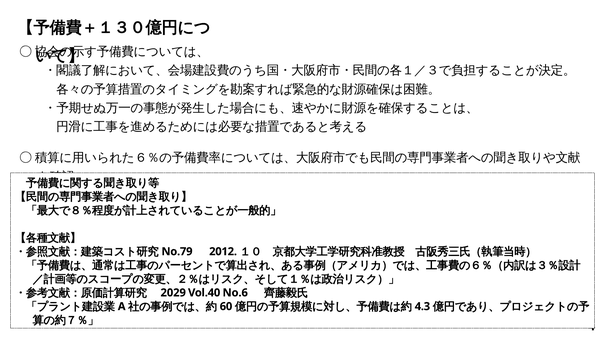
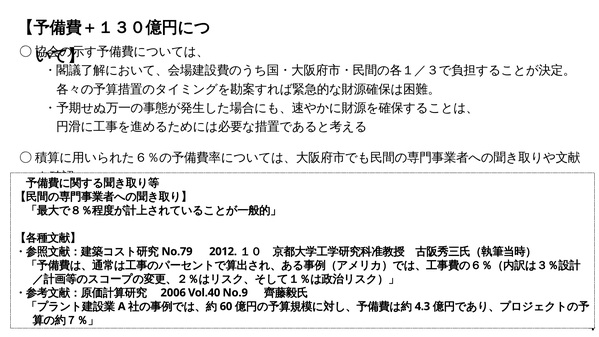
2029: 2029 -> 2006 (173, 293)
No.6: No.6 -> No.9 (235, 293)
